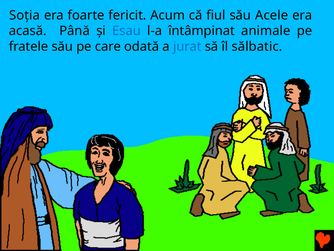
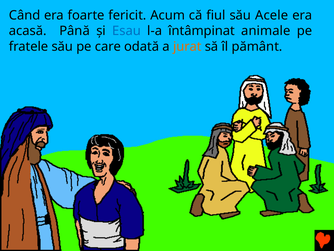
Soţia: Soţia -> Când (25, 15)
jurat colour: blue -> orange (187, 46)
sălbatic: sălbatic -> pământ (257, 46)
